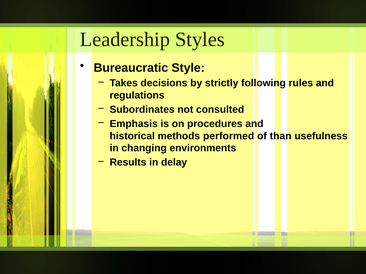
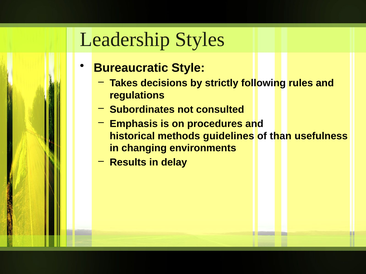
performed: performed -> guidelines (229, 136)
